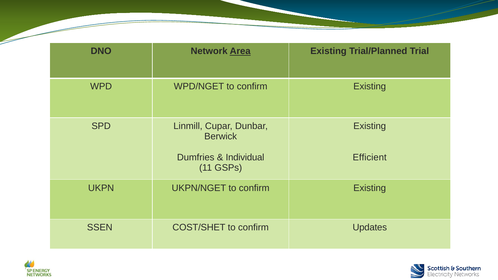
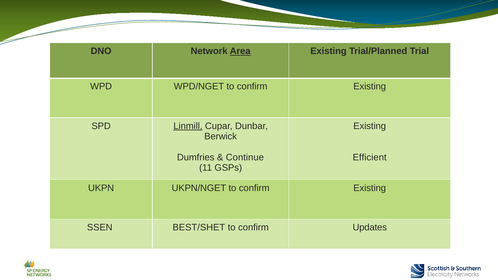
Linmill underline: none -> present (188, 126)
Individual: Individual -> Continue (245, 157)
COST/SHET: COST/SHET -> BEST/SHET (199, 228)
